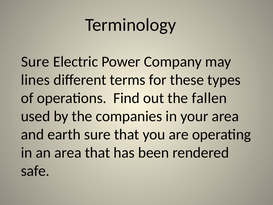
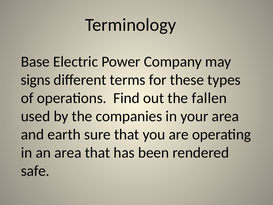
Sure: Sure -> Base (35, 62)
lines: lines -> signs (36, 80)
